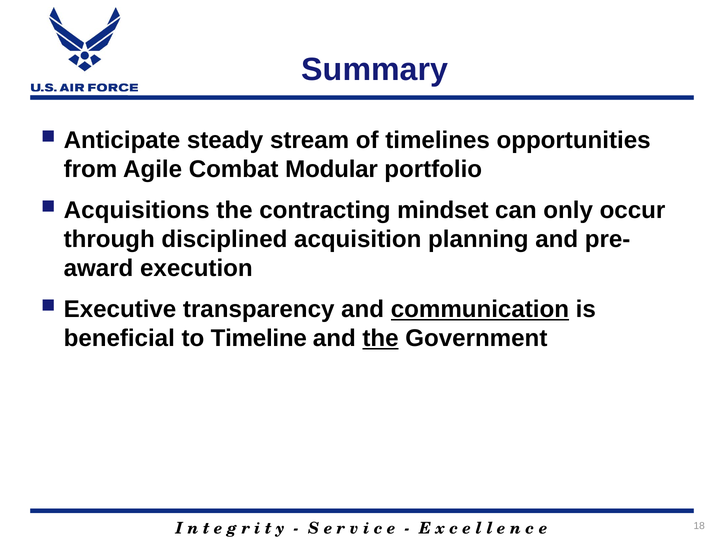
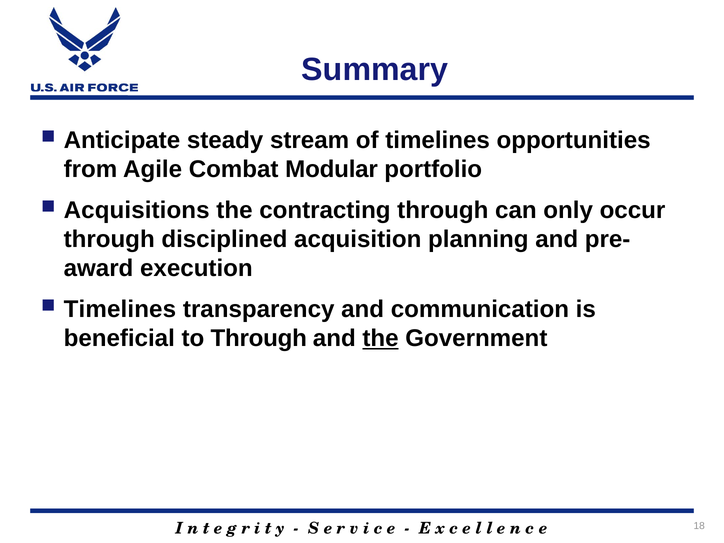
contracting mindset: mindset -> through (443, 210)
Executive: Executive -> Timelines (120, 309)
communication underline: present -> none (480, 309)
to Timeline: Timeline -> Through (259, 338)
